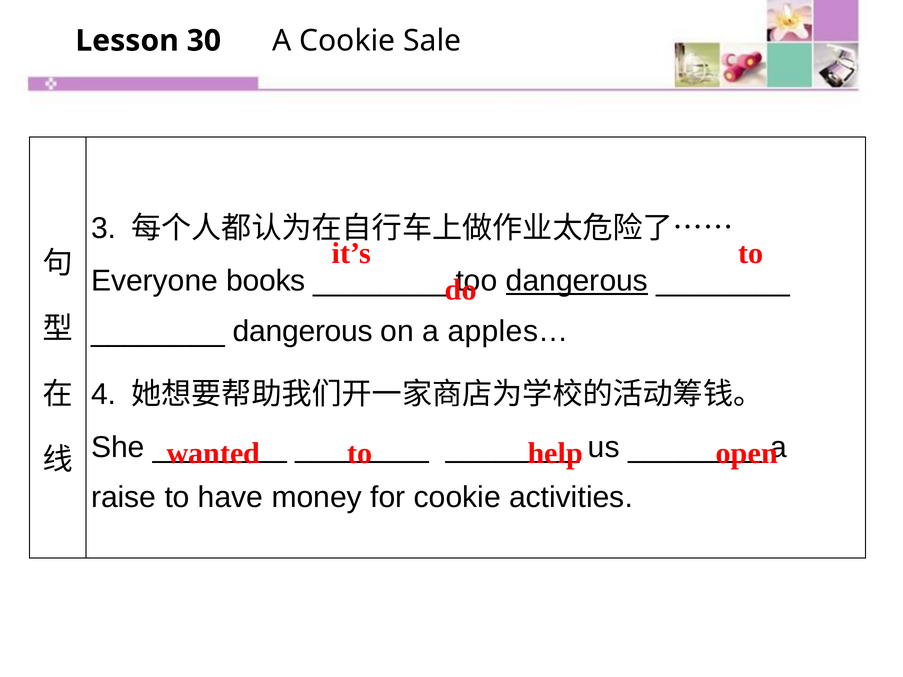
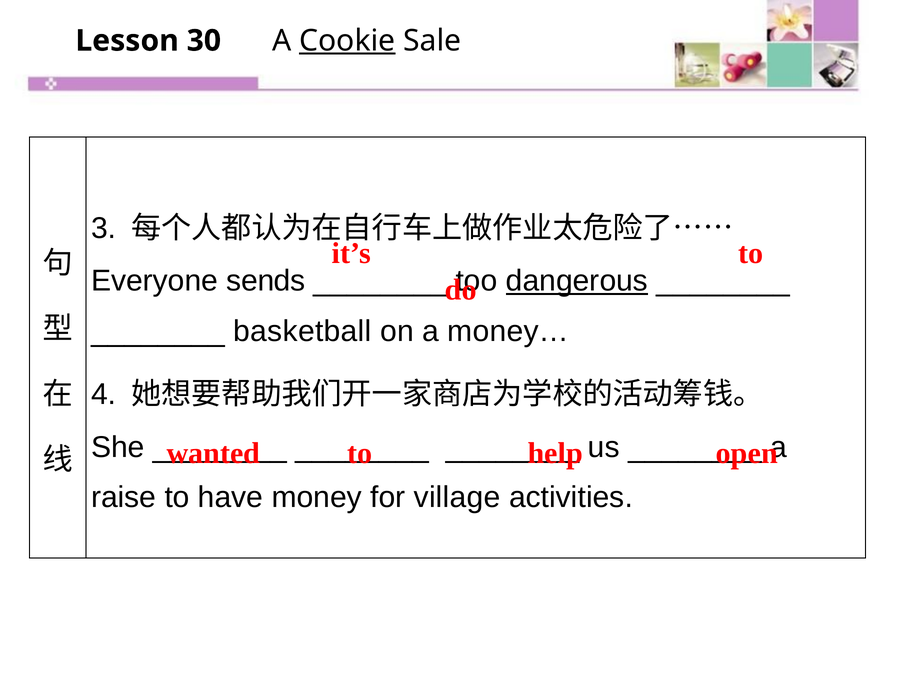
Cookie underline: none -> present (347, 41)
books: books -> sends (266, 281)
dangerous: dangerous -> basketball (302, 331)
apples…: apples… -> money… (508, 331)
for cookie: cookie -> village (457, 498)
